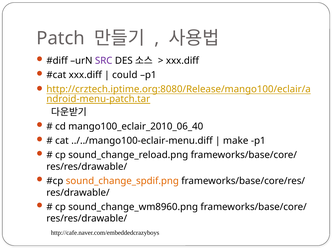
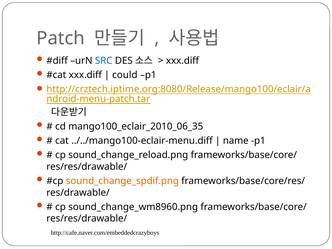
SRC colour: purple -> blue (104, 61)
mango100_eclair_2010_06_40: mango100_eclair_2010_06_40 -> mango100_eclair_2010_06_35 (136, 126)
make: make -> name (236, 141)
